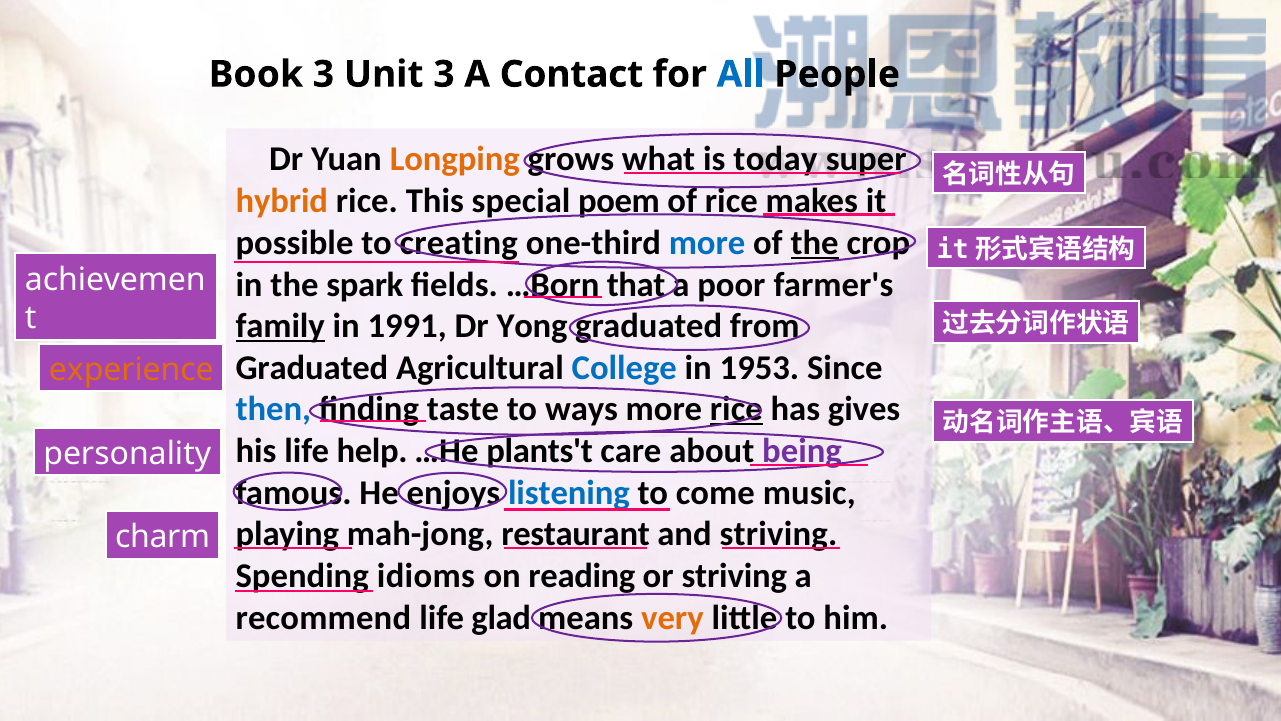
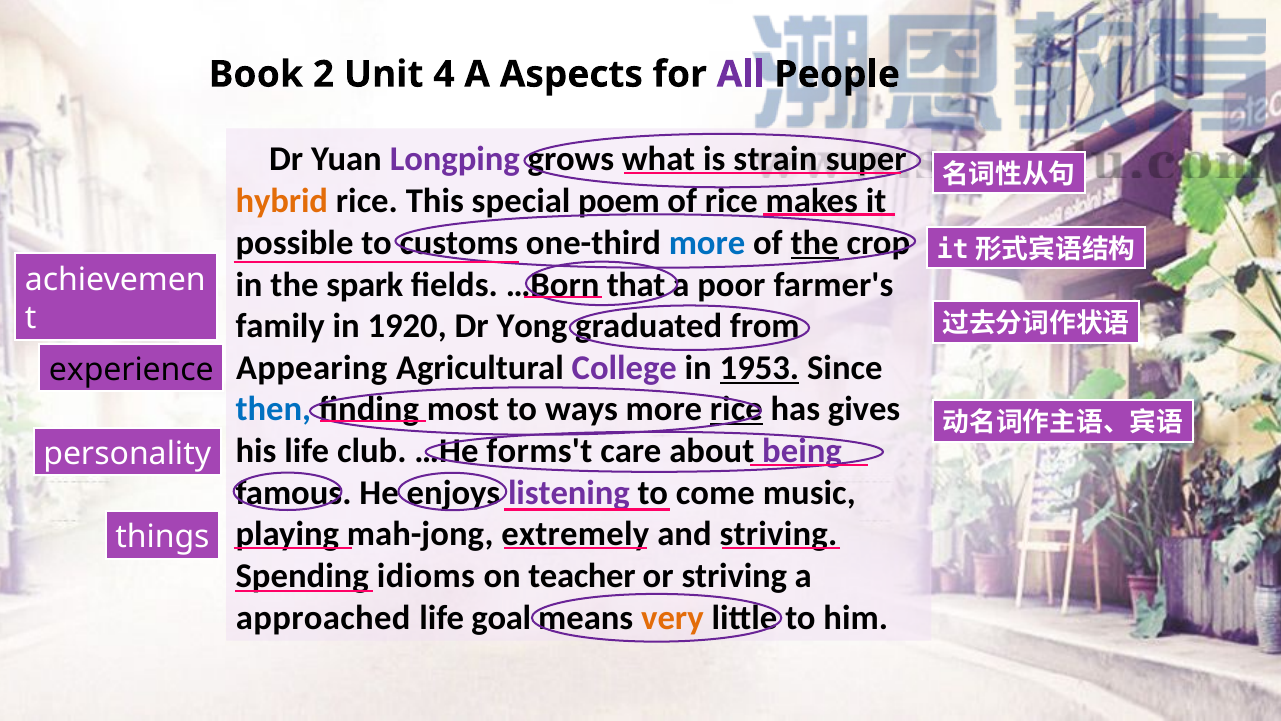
Book 3: 3 -> 2 (324, 74)
Unit 3: 3 -> 4 (444, 74)
Contact: Contact -> Aspects (571, 74)
All colour: blue -> purple (741, 74)
Longping colour: orange -> purple (455, 159)
today: today -> strain (775, 159)
creating: creating -> customs (459, 243)
family underline: present -> none (280, 326)
1991: 1991 -> 1920 (407, 326)
Graduated: Graduated -> Appearing (312, 368)
College colour: blue -> purple (624, 368)
1953 underline: none -> present (759, 368)
experience colour: orange -> black (131, 369)
taste: taste -> most (463, 409)
help: help -> club (372, 451)
plants't: plants't -> forms't (539, 451)
listening colour: blue -> purple (569, 492)
restaurant: restaurant -> extremely (575, 534)
charm: charm -> things (162, 537)
reading: reading -> teacher (582, 576)
recommend: recommend -> approached (323, 617)
glad: glad -> goal (501, 617)
